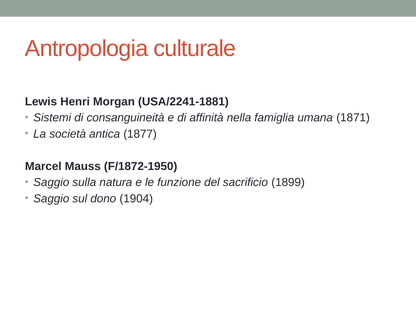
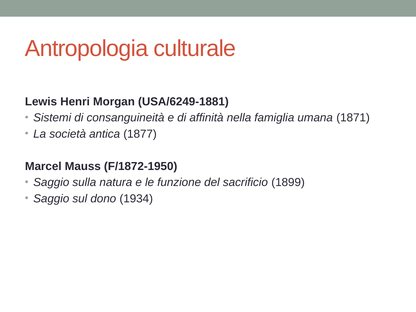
USA/2241-1881: USA/2241-1881 -> USA/6249-1881 (183, 102)
1904: 1904 -> 1934 (136, 199)
